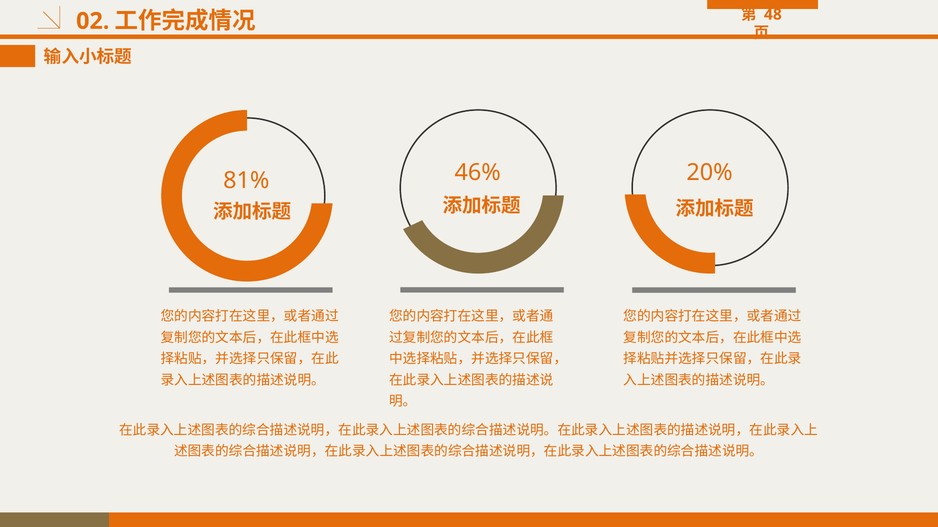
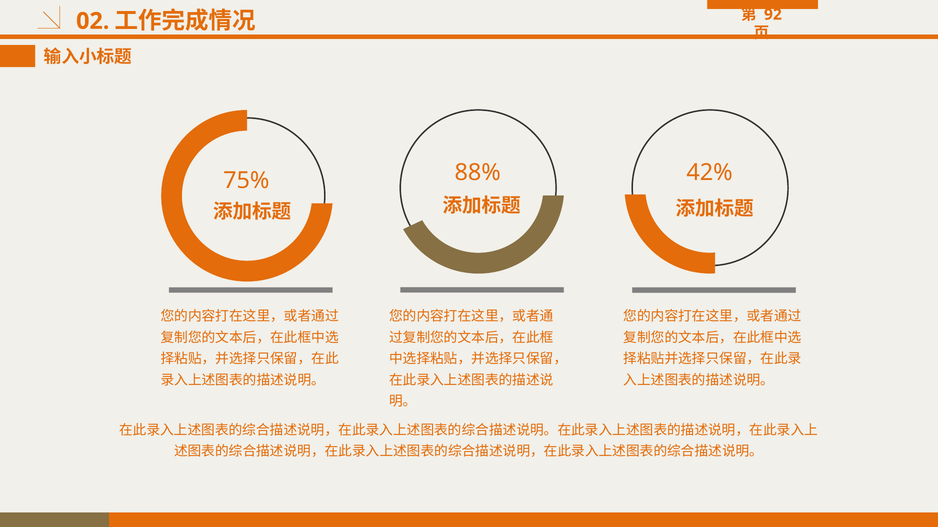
48: 48 -> 92 (773, 15)
46%: 46% -> 88% (478, 173)
20%: 20% -> 42% (710, 173)
81%: 81% -> 75% (246, 181)
